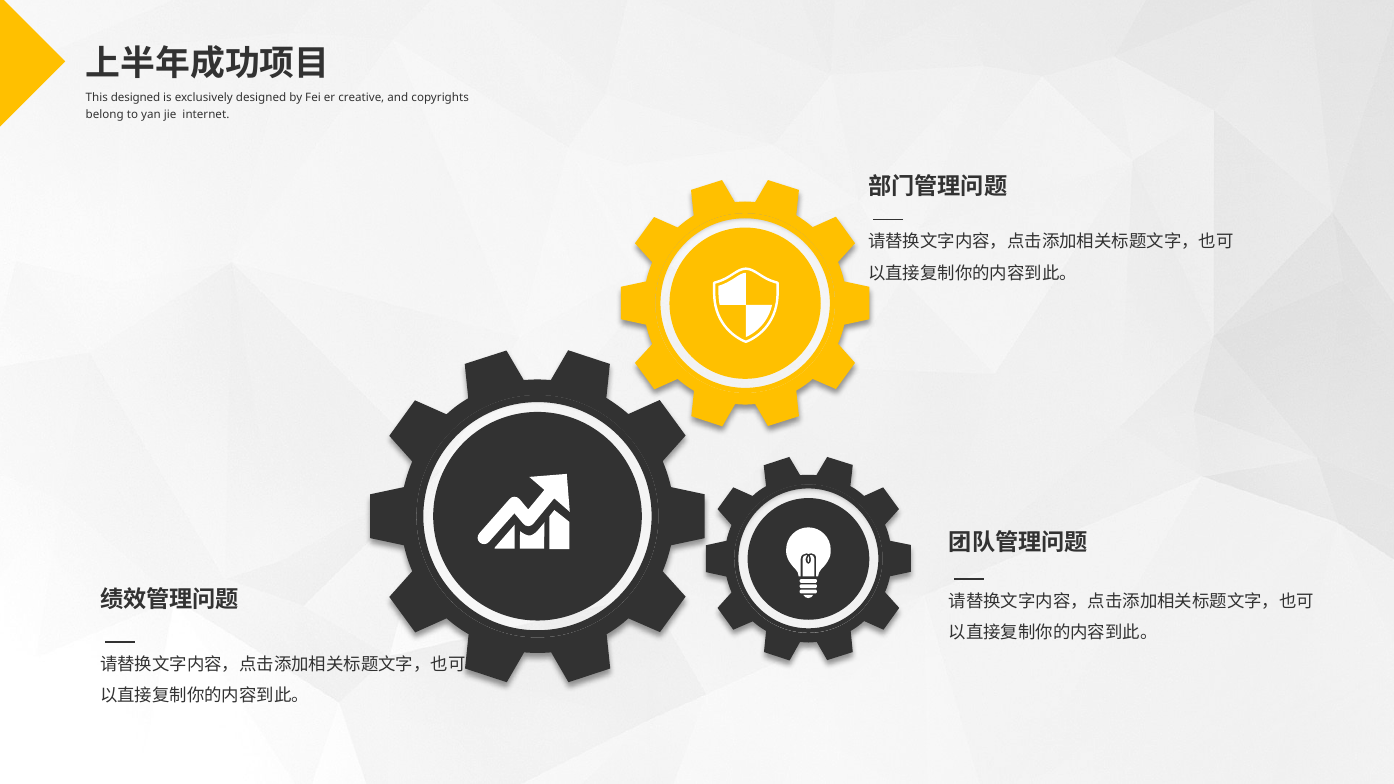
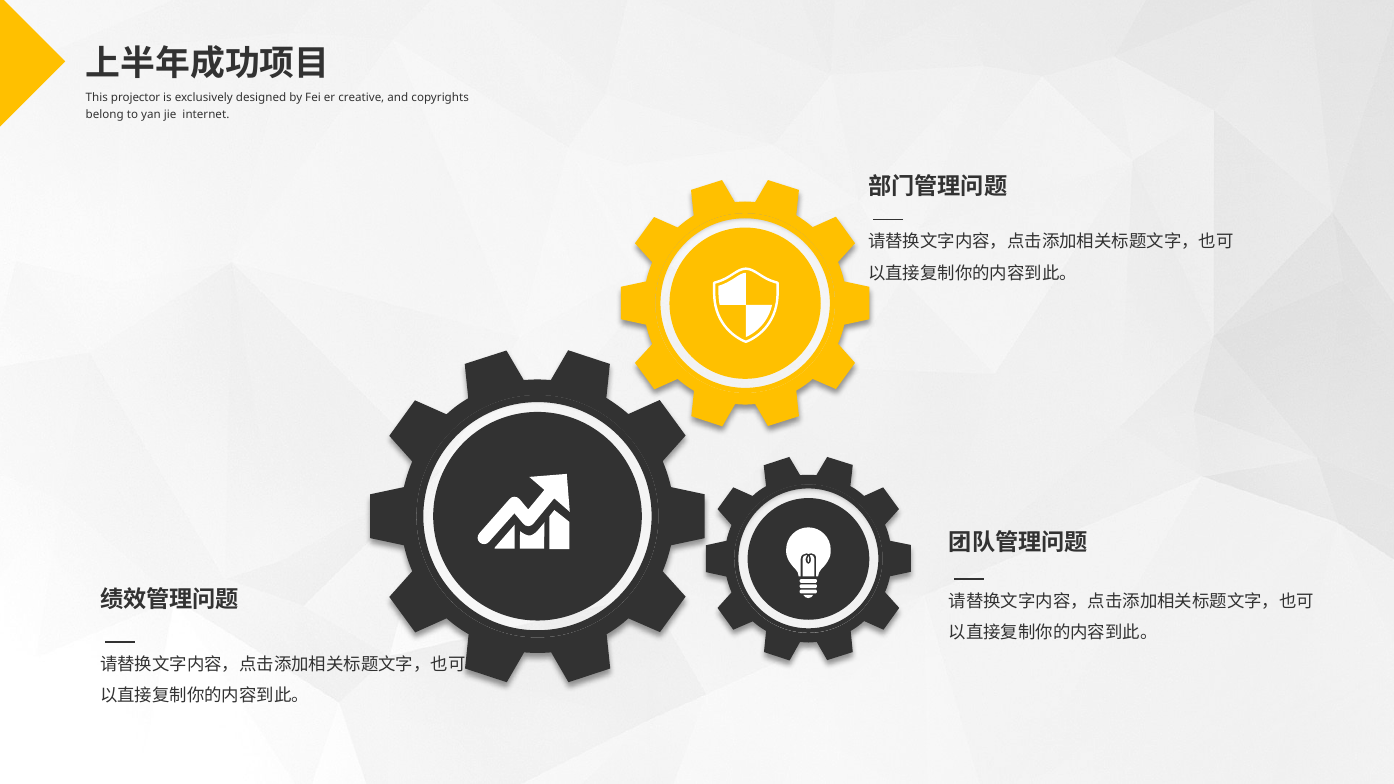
This designed: designed -> projector (136, 98)
